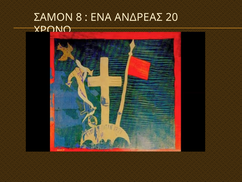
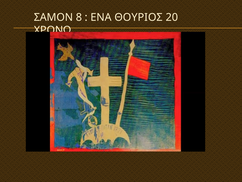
ΑΝΔΡΕΑΣ: ΑΝΔΡΕΑΣ -> ΘΟΥΡΙΟΣ (139, 17)
